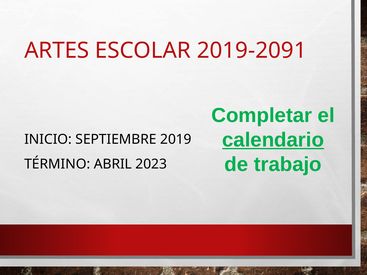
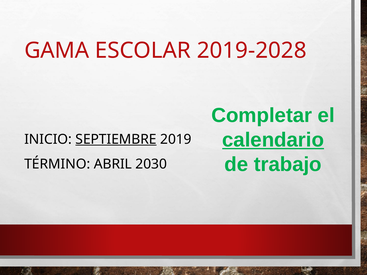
ARTES: ARTES -> GAMA (57, 50)
2019-2091: 2019-2091 -> 2019-2028 (252, 50)
SEPTIEMBRE underline: none -> present (116, 139)
2023: 2023 -> 2030 (151, 164)
